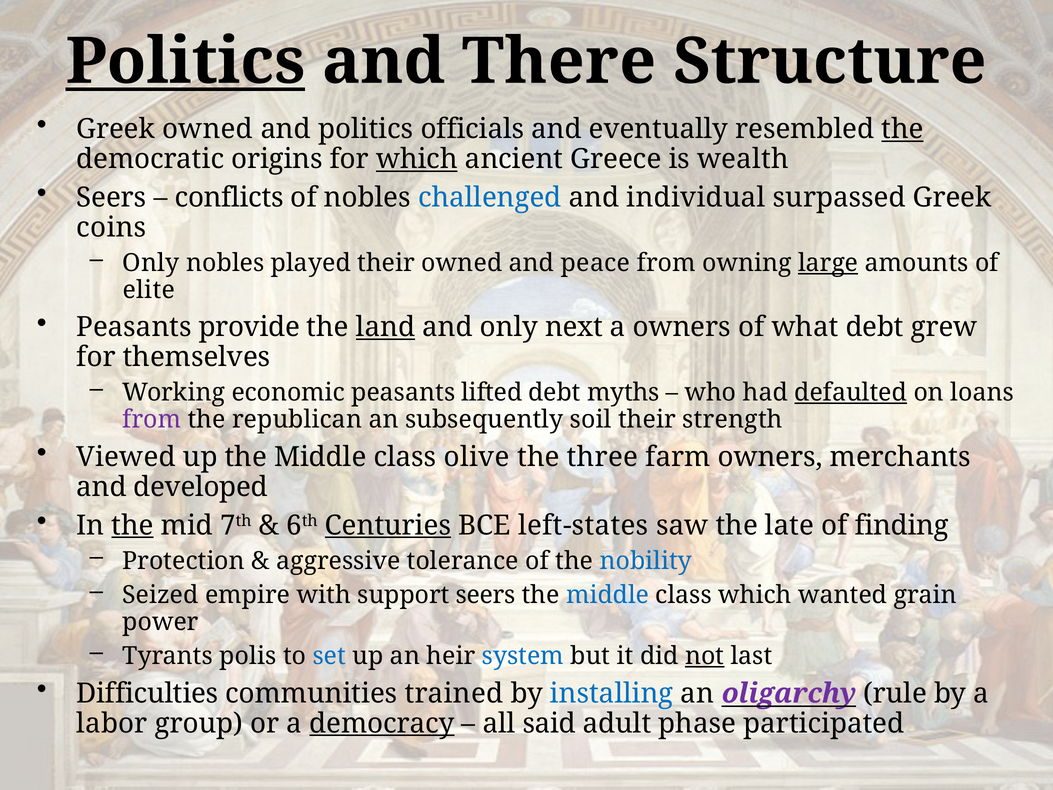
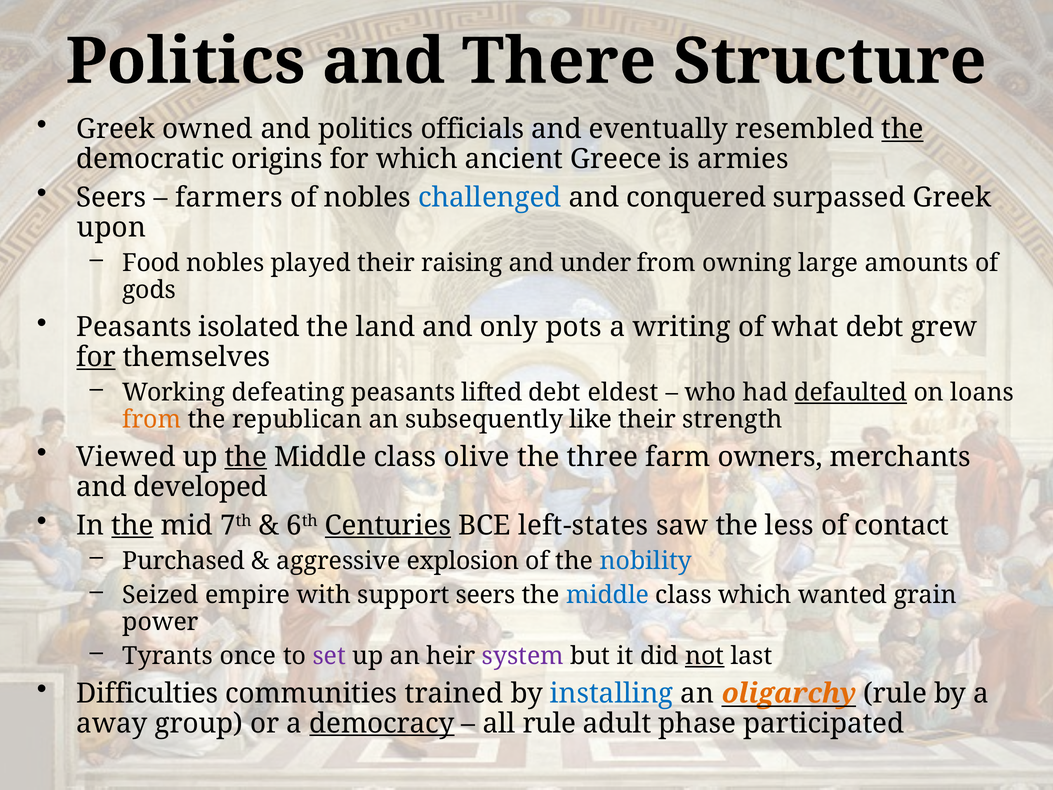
Politics underline: present -> none (185, 62)
which underline: present -> none (417, 159)
wealth: wealth -> armies (743, 159)
conflicts: conflicts -> farmers (229, 198)
individual: individual -> conquered (696, 198)
coins: coins -> upon (111, 228)
Only: Only -> Food (151, 263)
their owned: owned -> raising (462, 263)
peace: peace -> under (596, 263)
large underline: present -> none (828, 263)
elite: elite -> gods (149, 290)
provide: provide -> isolated (249, 327)
land underline: present -> none (386, 327)
next: next -> pots (574, 327)
a owners: owners -> writing (682, 327)
for underline: none -> present (96, 357)
economic: economic -> defeating (288, 393)
myths: myths -> eldest (623, 393)
from colour: purple -> orange (152, 419)
soil: soil -> like (591, 419)
the underline: none -> present (246, 457)
late: late -> less (789, 525)
finding: finding -> contact (902, 525)
Protection: Protection -> Purchased (184, 561)
tolerance: tolerance -> explosion (463, 561)
polis: polis -> once (248, 656)
set colour: blue -> purple (329, 656)
system colour: blue -> purple (523, 656)
oligarchy colour: purple -> orange (789, 693)
labor: labor -> away (112, 723)
all said: said -> rule (549, 723)
